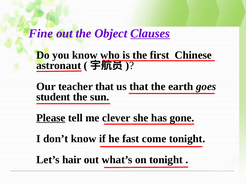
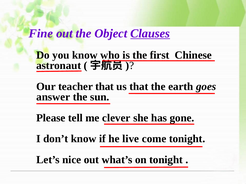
student: student -> answer (53, 97)
Please underline: present -> none (51, 118)
fast: fast -> live (131, 139)
hair: hair -> nice (72, 160)
